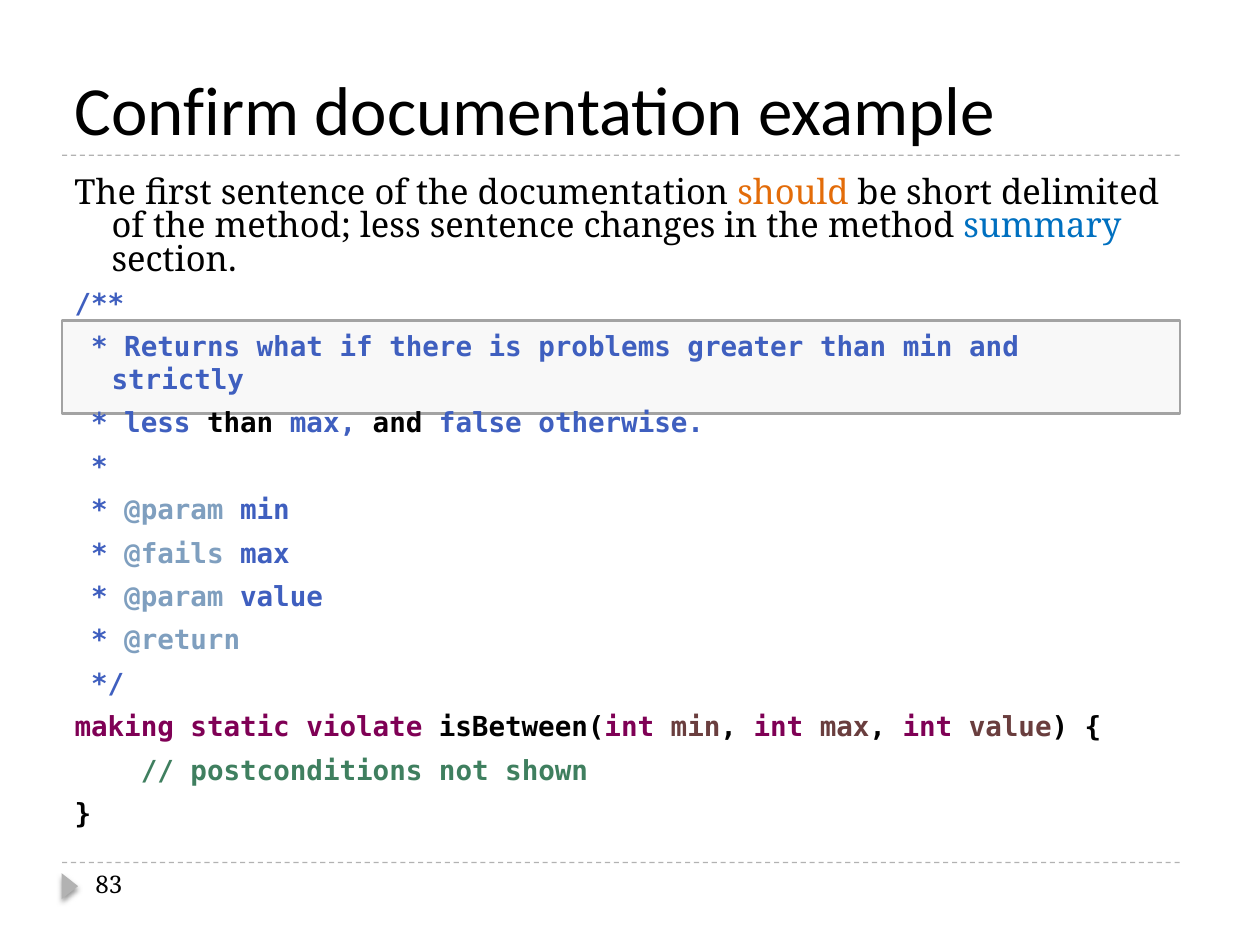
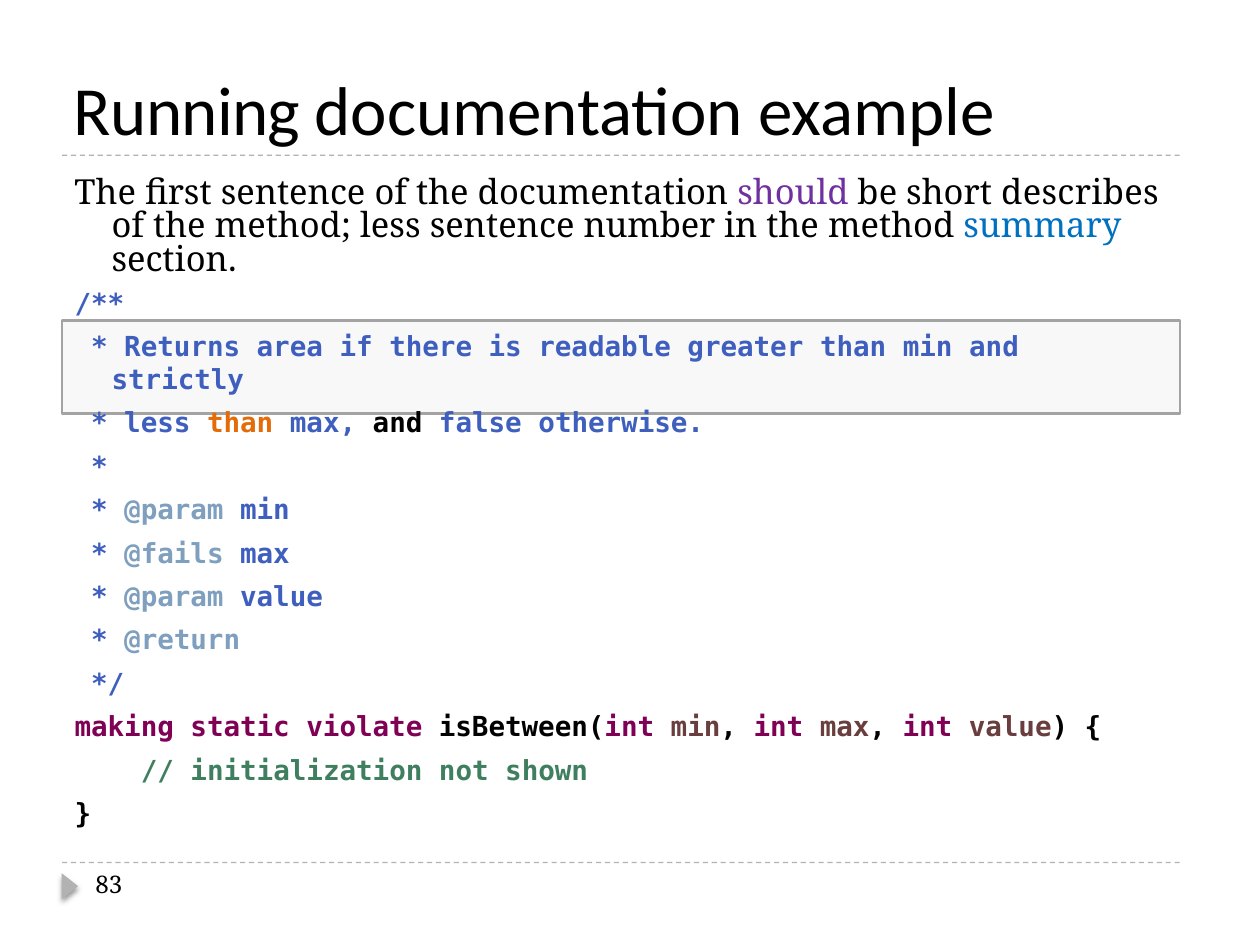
Confirm: Confirm -> Running (187, 112)
should colour: orange -> purple (793, 194)
delimited: delimited -> describes (1080, 194)
changes: changes -> number (649, 227)
what: what -> area (290, 348)
problems: problems -> readable (605, 348)
than colour: black -> orange (240, 424)
postconditions: postconditions -> initialization (306, 771)
